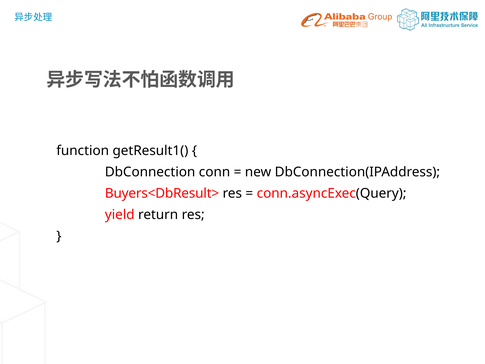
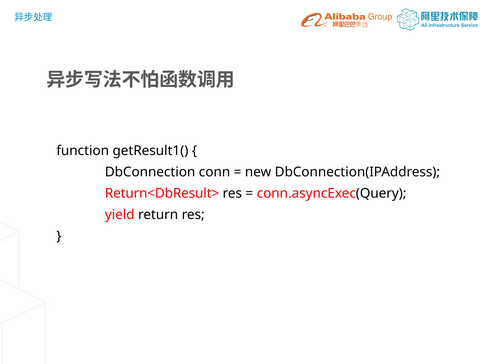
Buyers<DbResult>: Buyers<DbResult> -> Return<DbResult> (162, 193)
